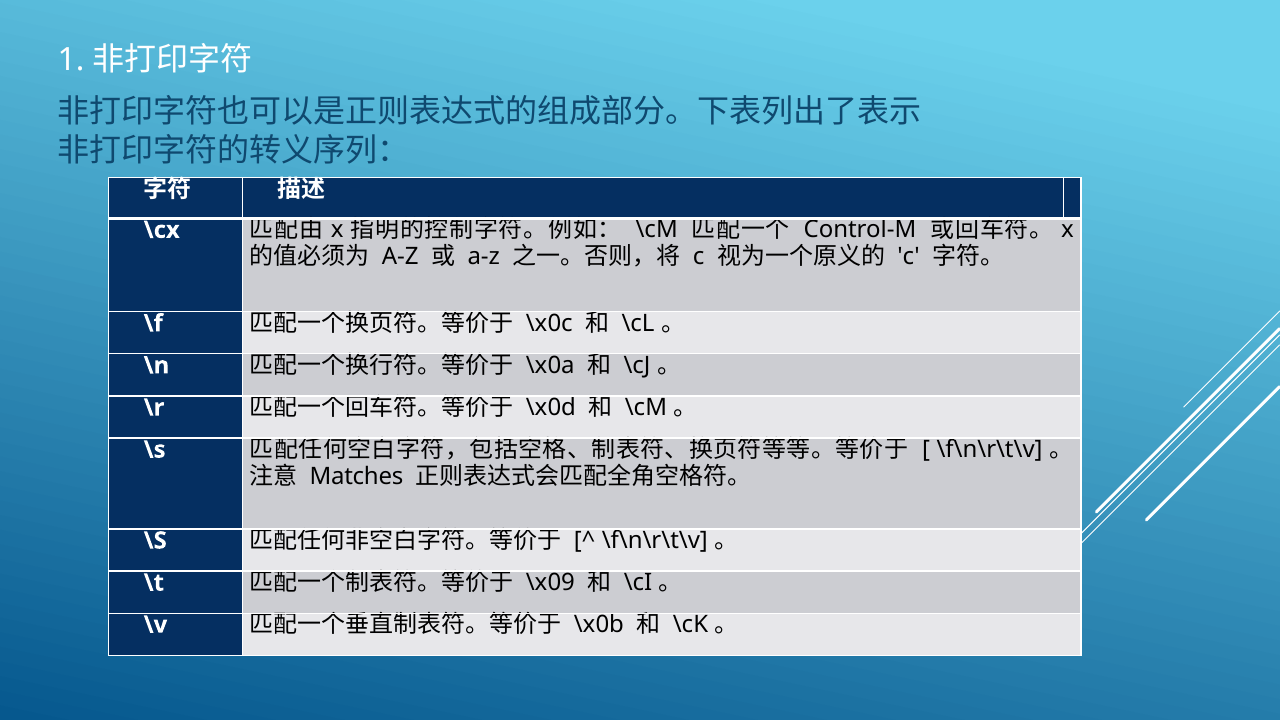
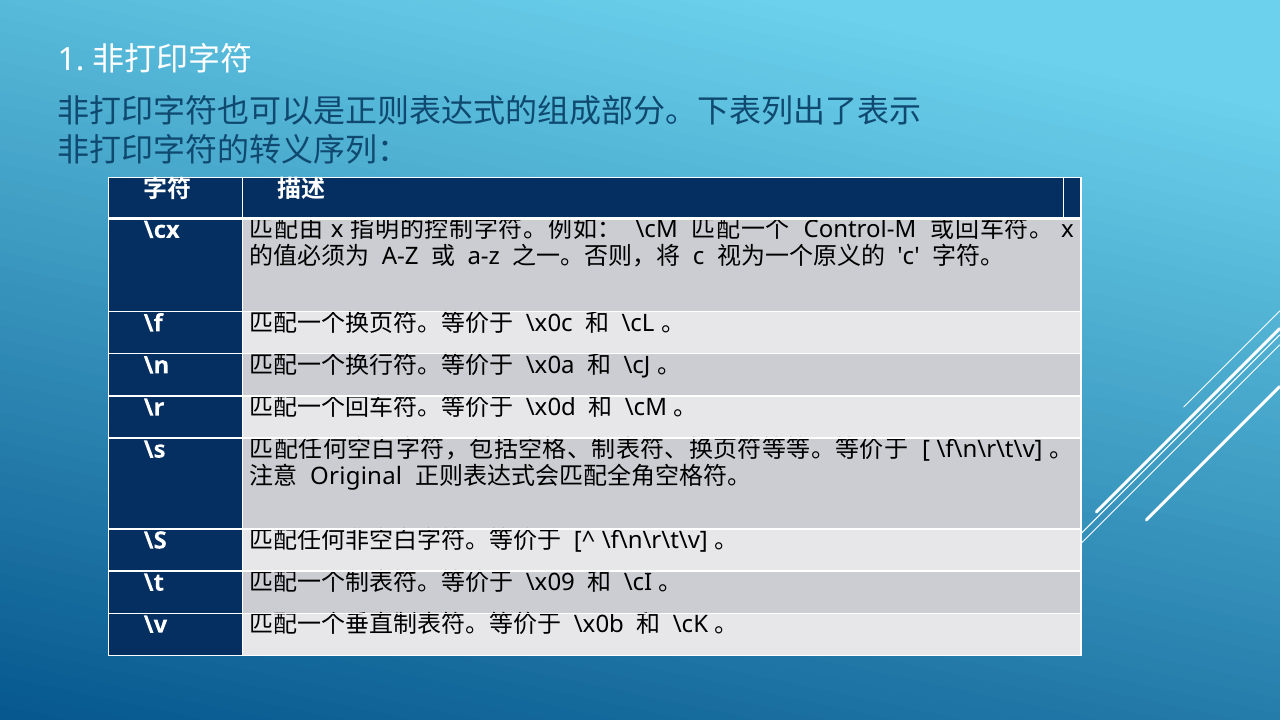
Matches: Matches -> Original (356, 476)
